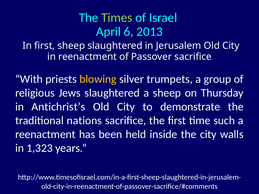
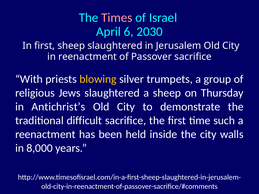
Times colour: light green -> pink (117, 18)
2013: 2013 -> 2030 (150, 32)
nations: nations -> difficult (84, 121)
1,323: 1,323 -> 8,000 (40, 148)
